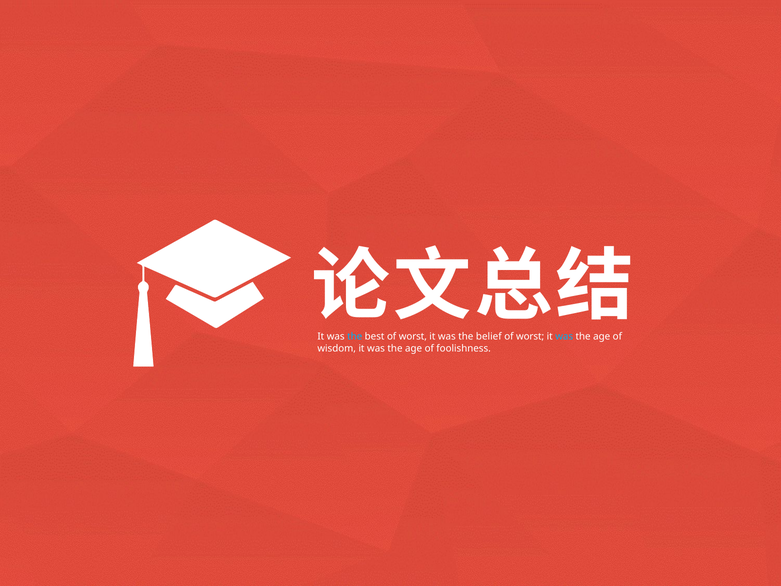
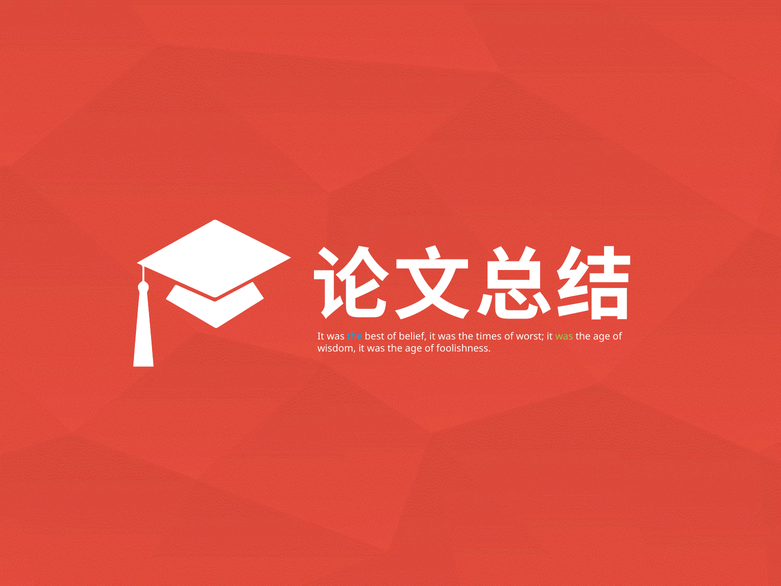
best of worst: worst -> belief (413, 336)
belief: belief -> times (489, 336)
was colour: light blue -> light green (564, 336)
